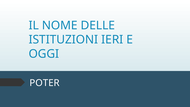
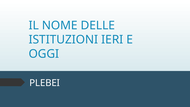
POTER: POTER -> PLEBEI (45, 83)
